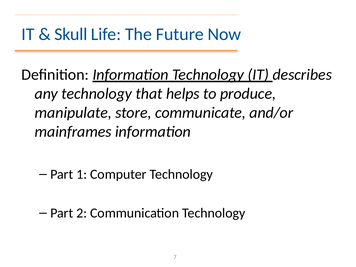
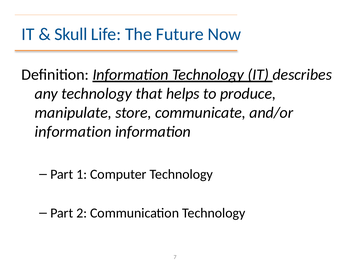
mainframes: mainframes -> information (73, 132)
